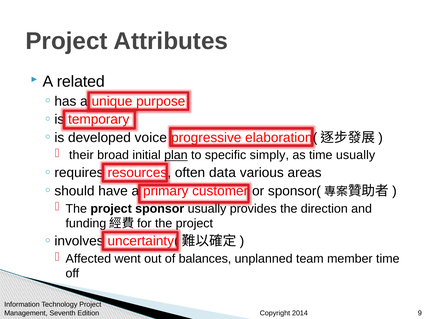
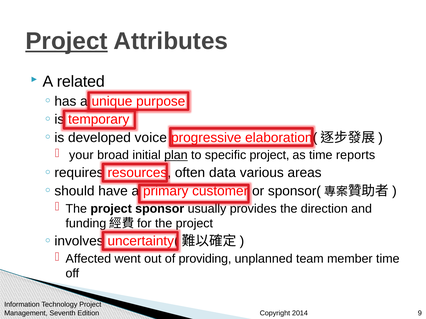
Project underline: none -> present (67, 41)
their: their -> your (81, 155)
specific simply: simply -> project (269, 155)
time usually: usually -> reports (356, 155)
balances: balances -> providing (205, 259)
